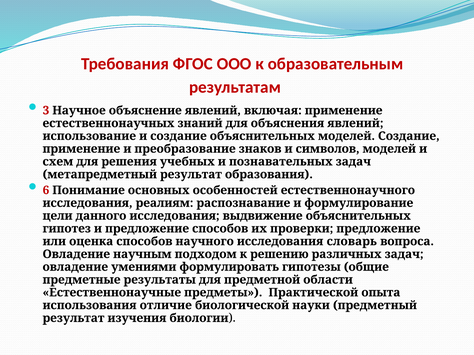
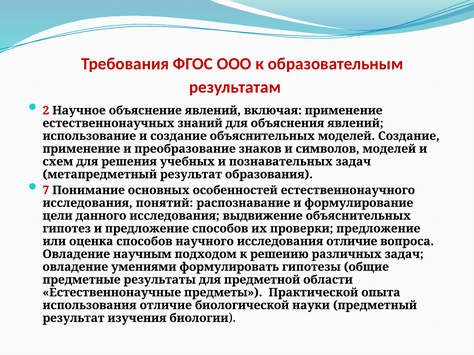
3: 3 -> 2 (46, 111)
6: 6 -> 7 (46, 190)
реалиям: реалиям -> понятий (164, 203)
исследования словарь: словарь -> отличие (352, 242)
